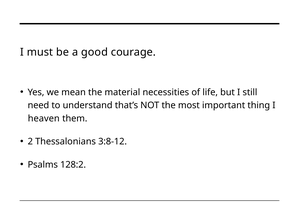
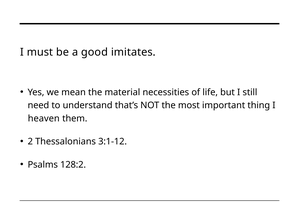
courage: courage -> imitates (133, 52)
3:8-12: 3:8-12 -> 3:1-12 (113, 142)
